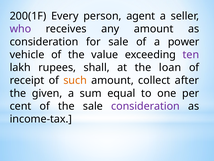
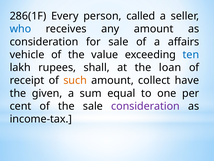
200(1F: 200(1F -> 286(1F (28, 16)
agent: agent -> called (141, 16)
who colour: purple -> blue (20, 29)
power: power -> affairs (184, 42)
ten colour: purple -> blue (191, 55)
after: after -> have (187, 80)
